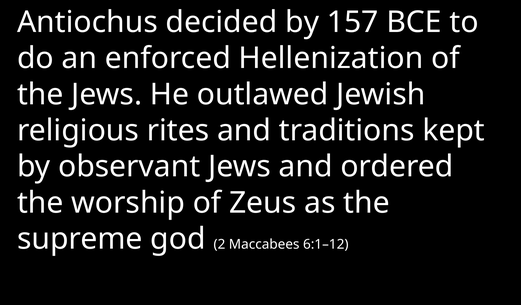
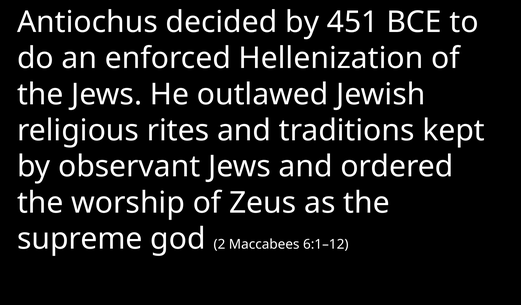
157: 157 -> 451 (353, 22)
